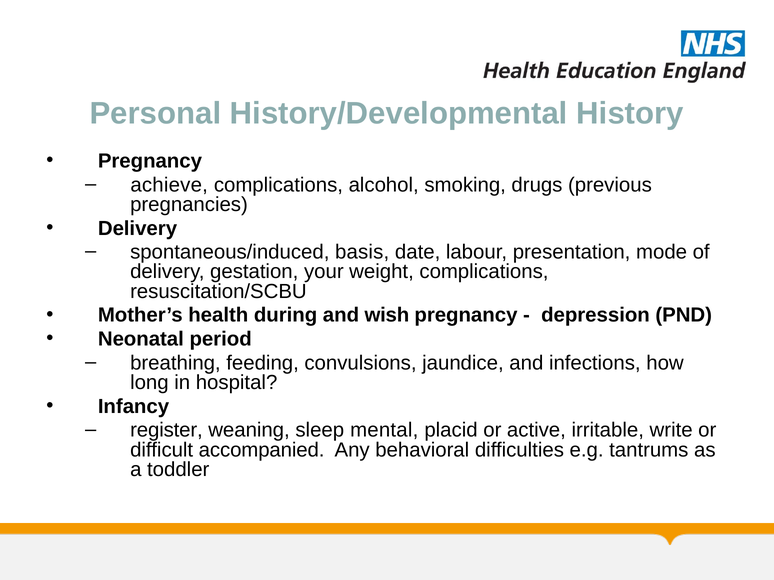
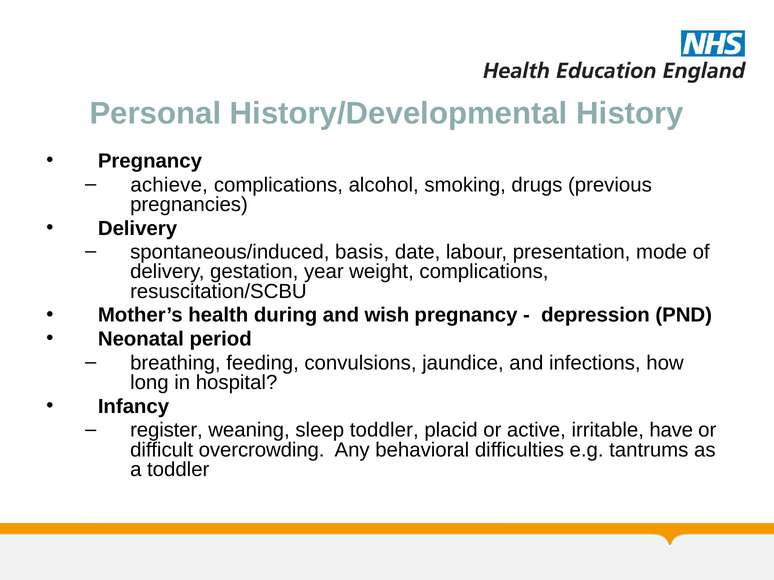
your: your -> year (324, 272)
sleep mental: mental -> toddler (384, 431)
write: write -> have (671, 431)
accompanied: accompanied -> overcrowding (262, 450)
